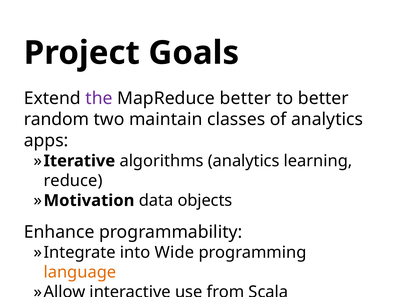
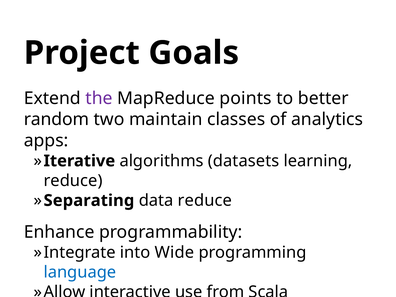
MapReduce better: better -> points (246, 98)
algorithms analytics: analytics -> datasets (244, 161)
Motivation: Motivation -> Separating (89, 201)
data objects: objects -> reduce (205, 201)
language colour: orange -> blue (80, 272)
